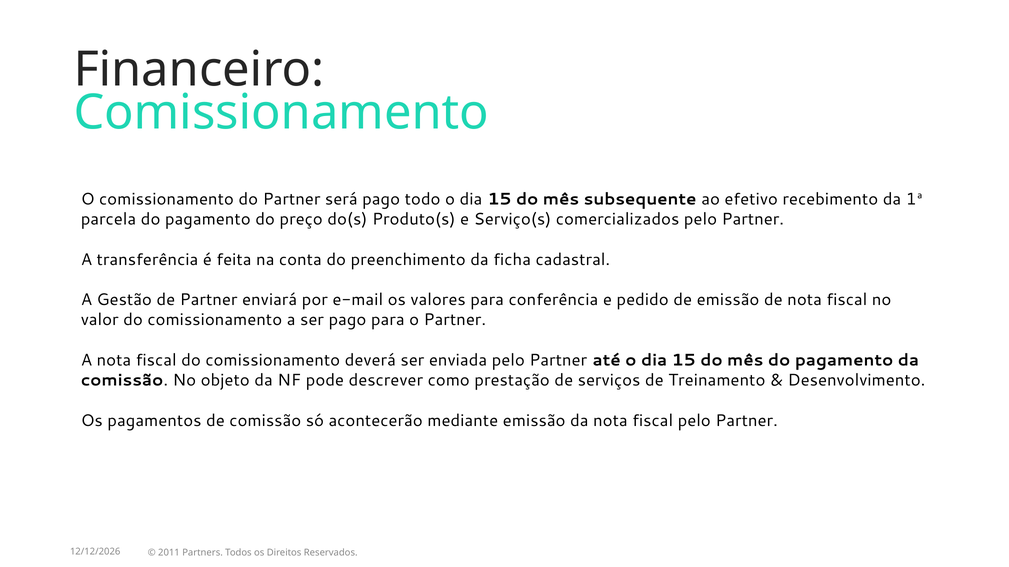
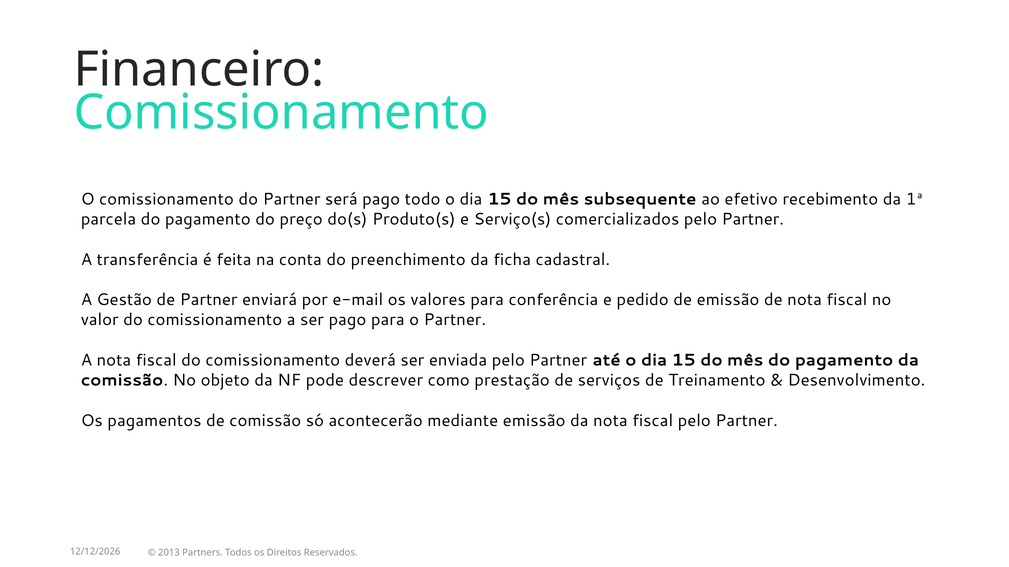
2011: 2011 -> 2013 (169, 553)
